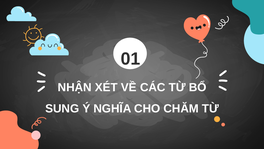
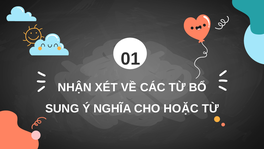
CHĂM: CHĂM -> HOẶC (181, 108)
